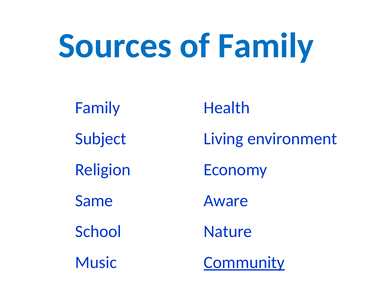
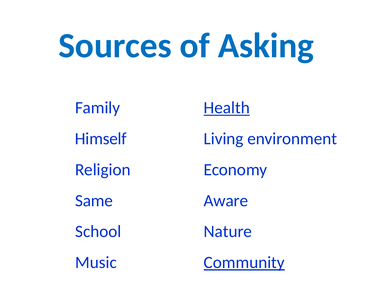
of Family: Family -> Asking (266, 46)
Health underline: none -> present (227, 108)
Subject: Subject -> Himself (101, 139)
